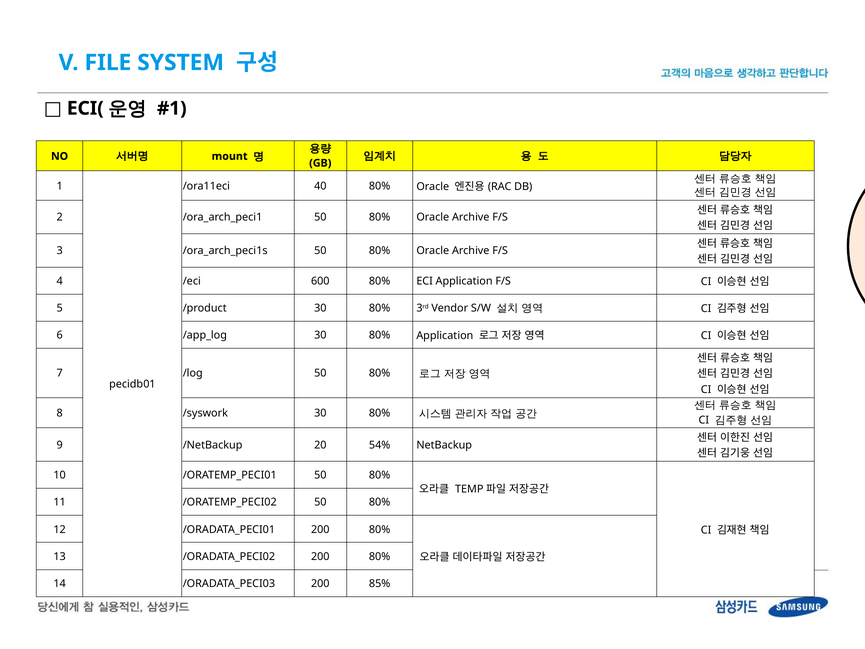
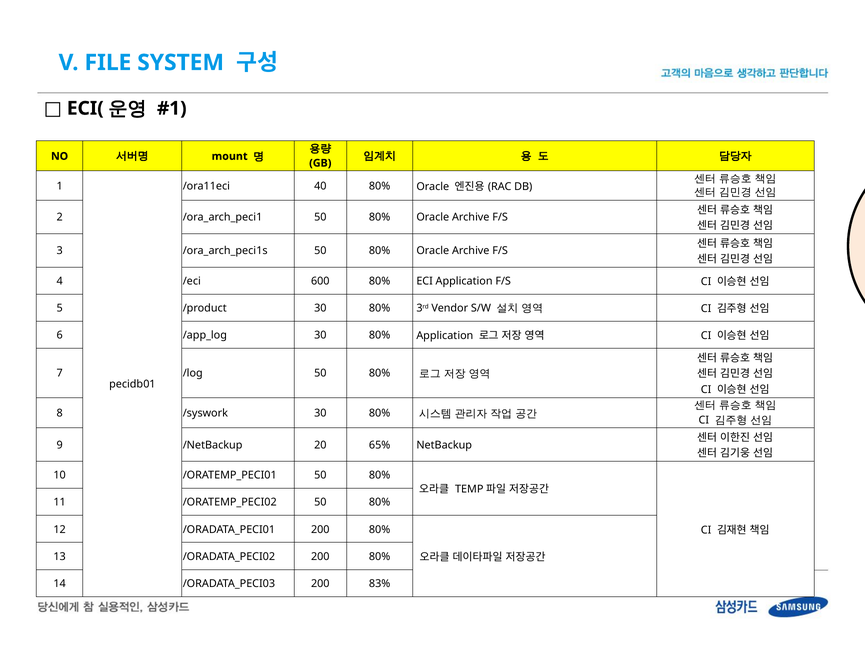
54%: 54% -> 65% (380, 445)
85%: 85% -> 83% (380, 583)
